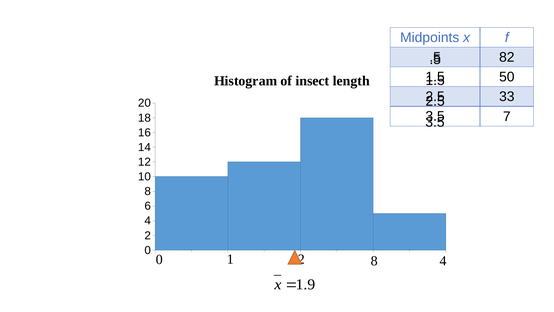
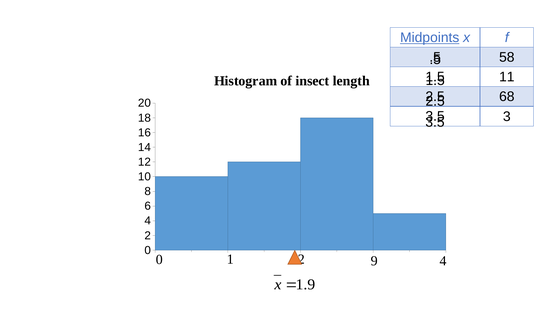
Midpoints underline: none -> present (430, 38)
82: 82 -> 58 (507, 57)
50: 50 -> 11 (507, 77)
33: 33 -> 68 (507, 97)
7: 7 -> 3 (507, 116)
8: 8 -> 9 (374, 261)
